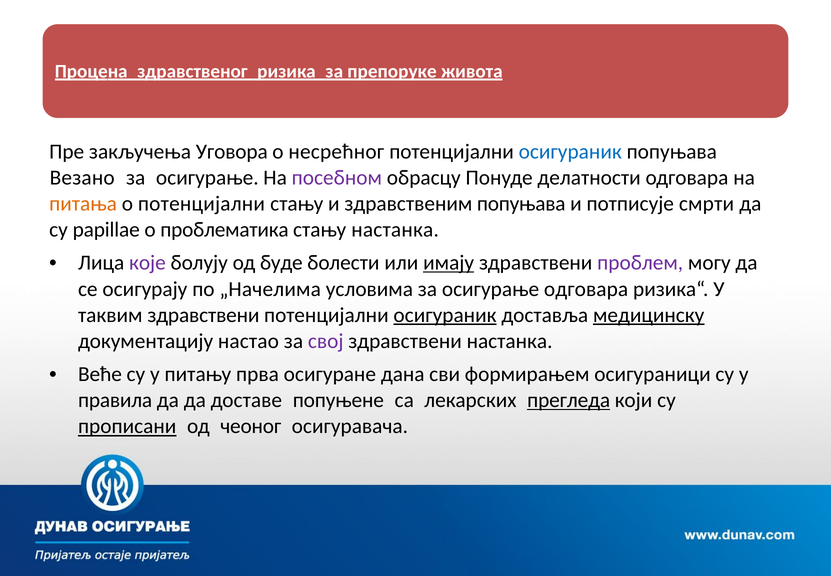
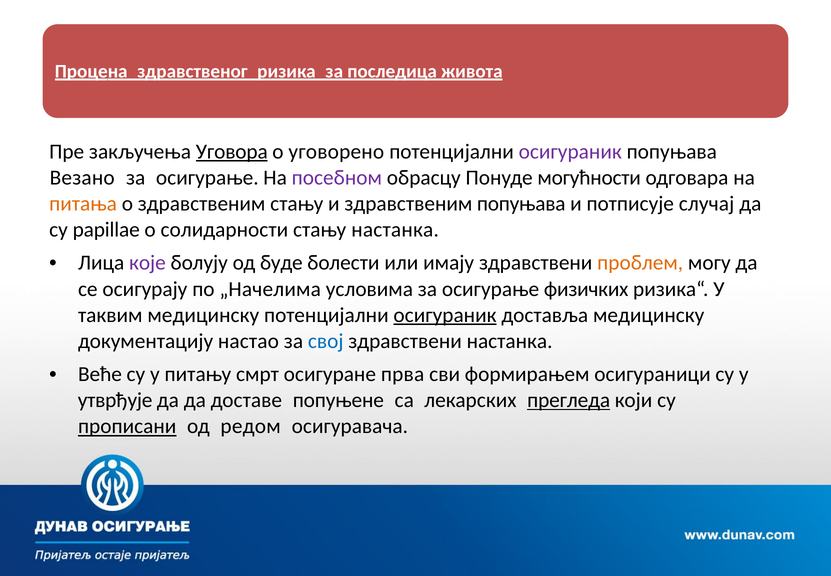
препоруке: препоруке -> последица (392, 71)
Уговора underline: none -> present (232, 151)
несрећног: несрећног -> уговорено (336, 151)
осигураник colour: blue -> purple (570, 151)
делатности: делатности -> могућности (589, 177)
о потенцијални: потенцијални -> здравственим (202, 204)
смрти: смрти -> случај (707, 204)
проблематика: проблематика -> солидарности (224, 230)
имају underline: present -> none (449, 263)
проблем colour: purple -> orange (640, 263)
осигурање одговара: одговара -> физичких (586, 289)
таквим здравствени: здравствени -> медицинску (203, 315)
медицинску underline: present -> none (649, 315)
свој colour: purple -> blue (326, 341)
прва: прва -> смрт (258, 374)
дана: дана -> прва (403, 374)
правила: правила -> утврђује (115, 400)
чеоног: чеоног -> редом (251, 426)
